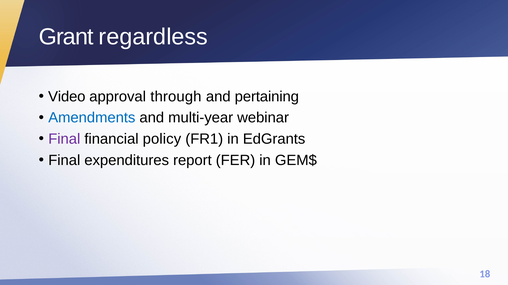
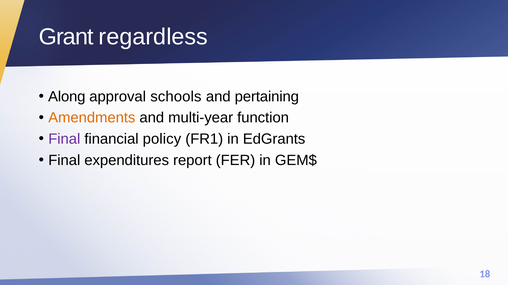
Video: Video -> Along (67, 97)
through: through -> schools (176, 97)
Amendments colour: blue -> orange (92, 118)
webinar: webinar -> function (263, 118)
